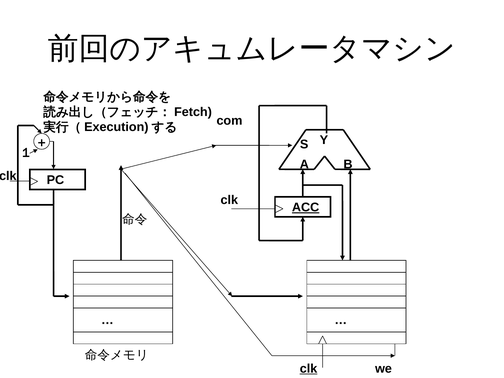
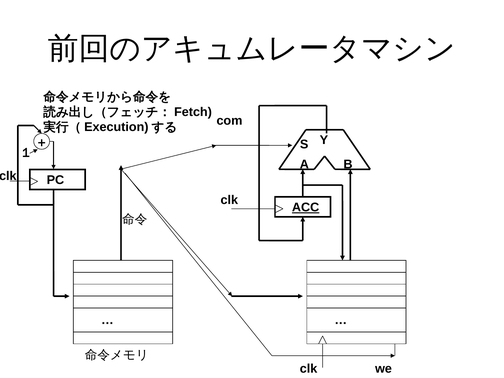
clk underline: present -> none (309, 369)
